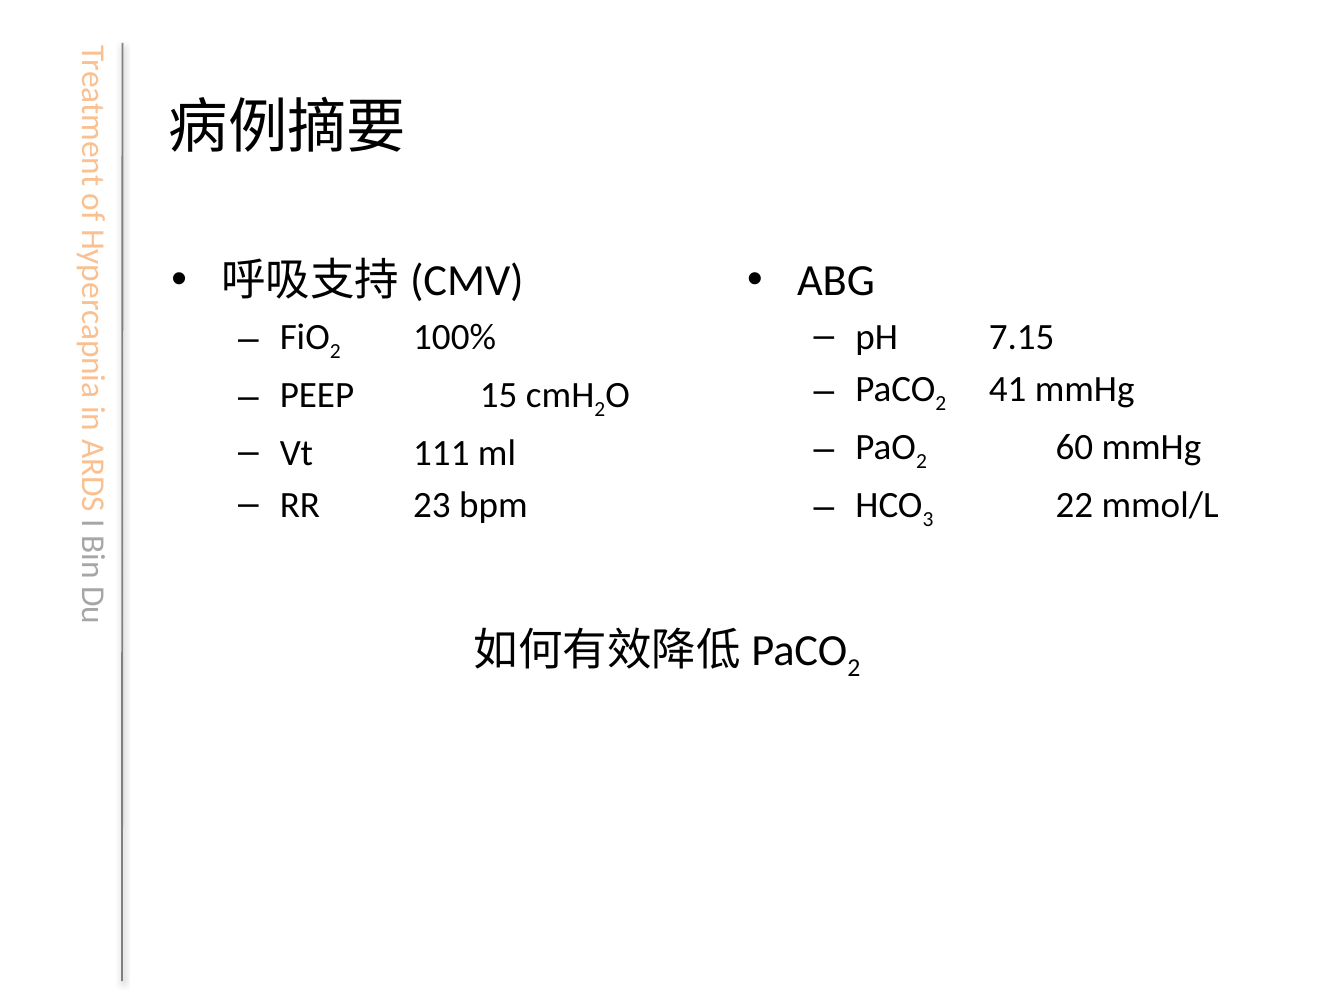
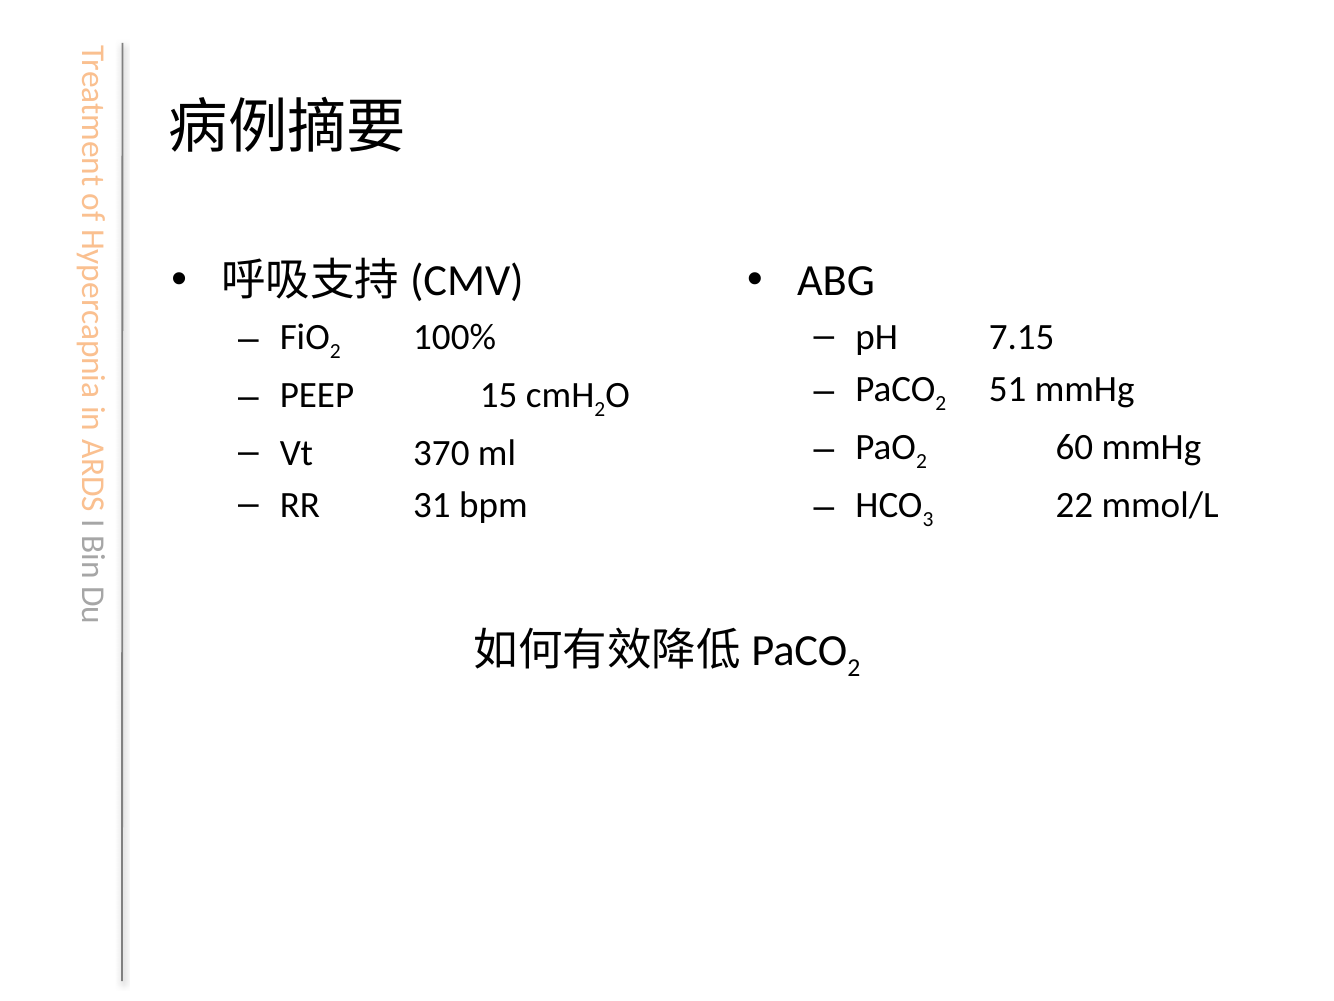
41: 41 -> 51 (1008, 389)
111: 111 -> 370 (441, 453)
23: 23 -> 31 (432, 505)
